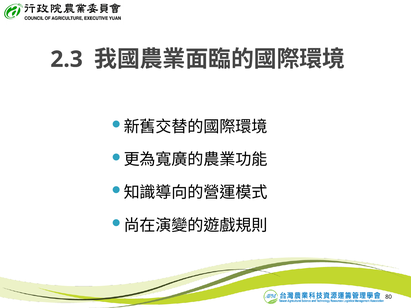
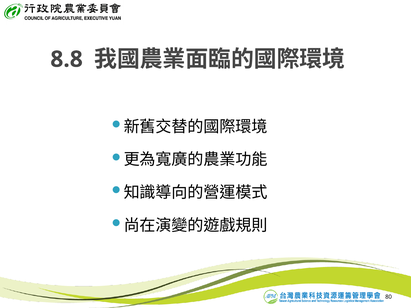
2.3: 2.3 -> 8.8 (67, 59)
